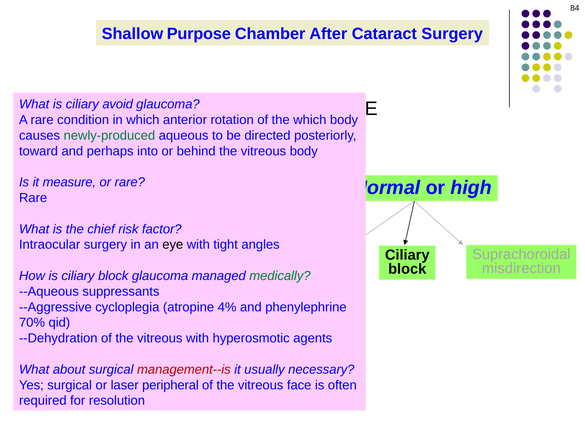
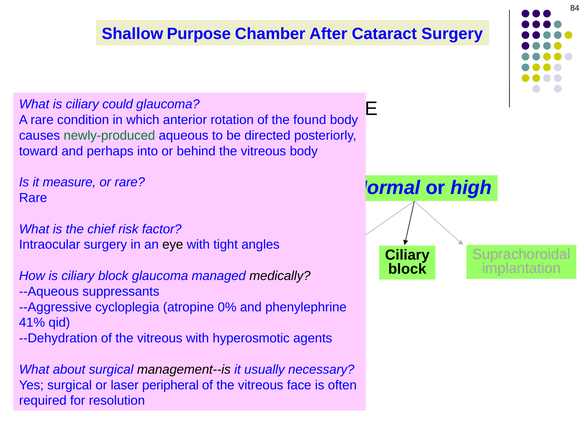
avoid: avoid -> could (118, 104)
which: which -> found (310, 120)
misdirection: misdirection -> implantation (521, 268)
medically colour: green -> black (280, 276)
4%: 4% -> 0% (227, 307)
70%: 70% -> 41% (32, 322)
management--is colour: red -> black (184, 369)
